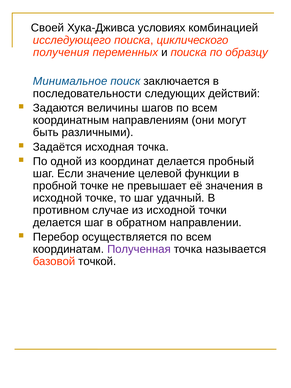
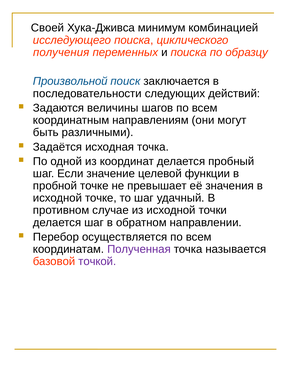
условиях: условиях -> минимум (162, 28)
Минимальное: Минимальное -> Произвольной (70, 81)
точкой colour: black -> purple (97, 261)
